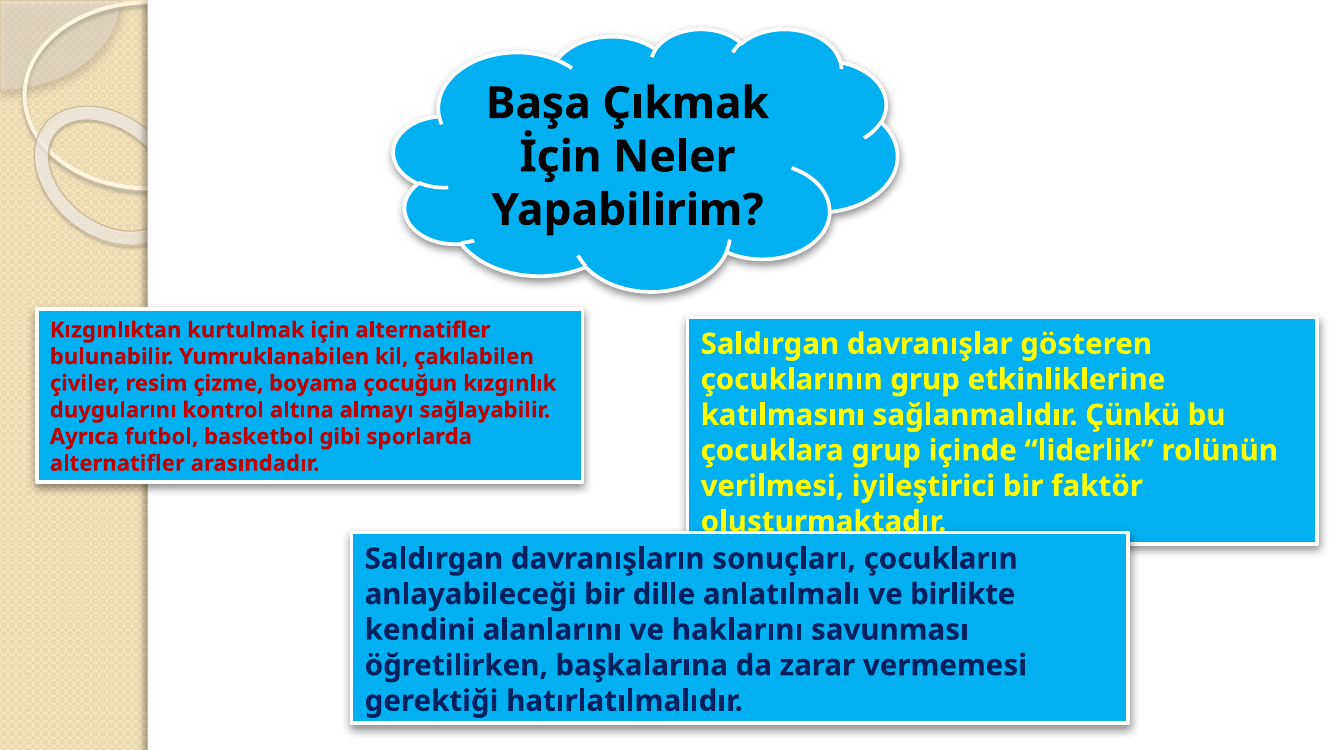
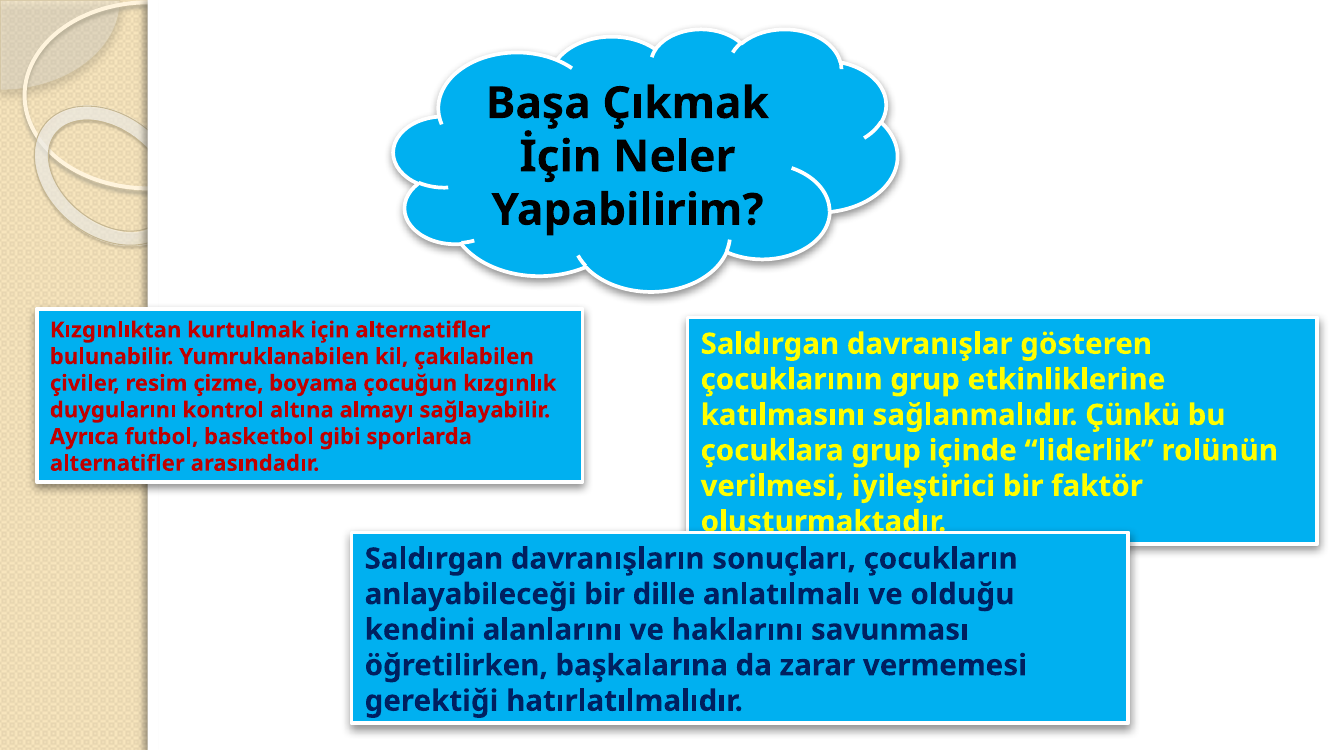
birlikte: birlikte -> olduğu (962, 594)
